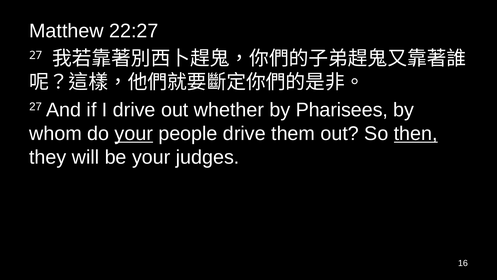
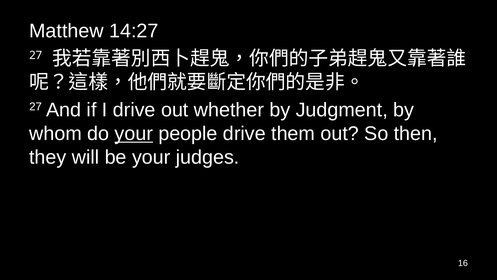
22:27: 22:27 -> 14:27 (134, 31)
Pharisees: Pharisees -> Judgment (342, 110)
then underline: present -> none (416, 133)
